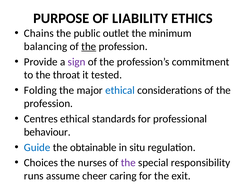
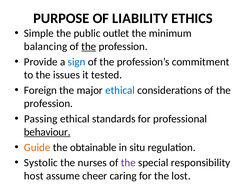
Chains: Chains -> Simple (39, 33)
sign colour: purple -> blue (77, 62)
throat: throat -> issues (66, 75)
Folding: Folding -> Foreign (40, 90)
Centres: Centres -> Passing (41, 119)
behaviour underline: none -> present (47, 132)
Guide colour: blue -> orange (37, 147)
Choices: Choices -> Systolic (41, 162)
runs: runs -> host (34, 175)
exit: exit -> lost (181, 175)
